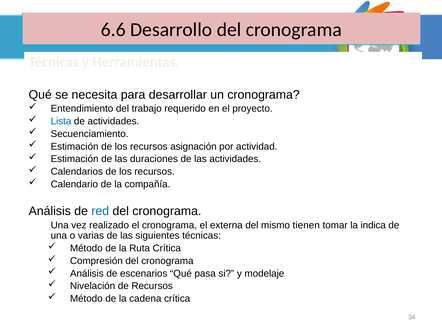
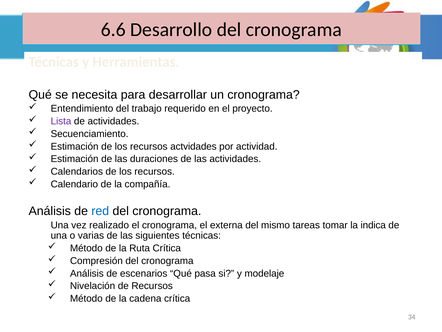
Lista colour: blue -> purple (61, 121)
asignación: asignación -> actvidades (193, 146)
tienen: tienen -> tareas (306, 225)
